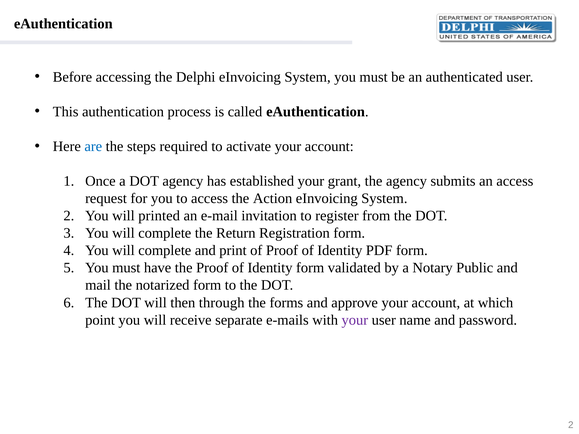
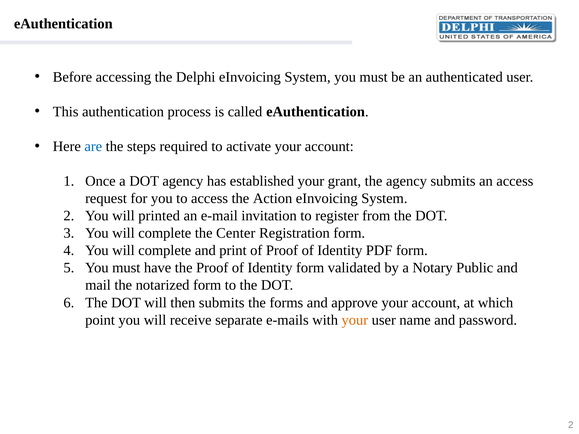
Return: Return -> Center (236, 233)
then through: through -> submits (222, 303)
your colour: purple -> orange (355, 320)
